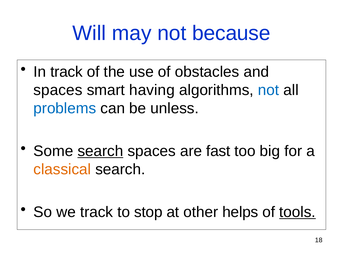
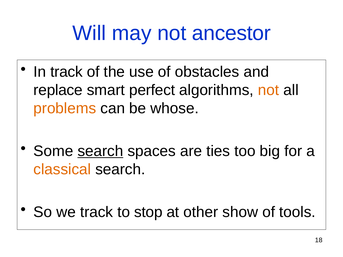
because: because -> ancestor (231, 33)
spaces: spaces -> replace (58, 90)
having: having -> perfect (152, 90)
not colour: blue -> orange (269, 90)
problems colour: blue -> orange (65, 109)
unless: unless -> whose (175, 109)
fast: fast -> ties (218, 151)
helps: helps -> show (240, 212)
tools underline: present -> none (297, 212)
